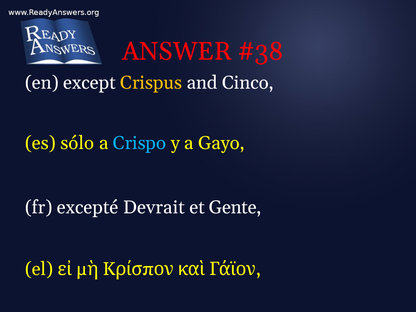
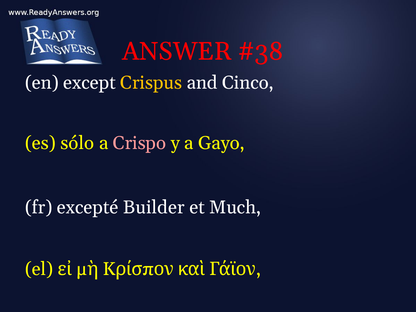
Crispo colour: light blue -> pink (140, 143)
Devrait: Devrait -> Builder (154, 207)
Gente: Gente -> Much (235, 207)
